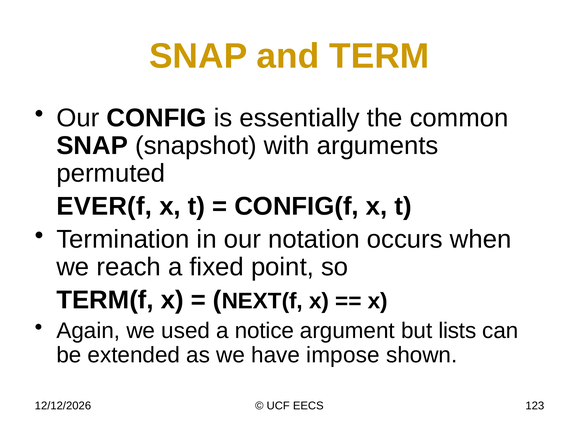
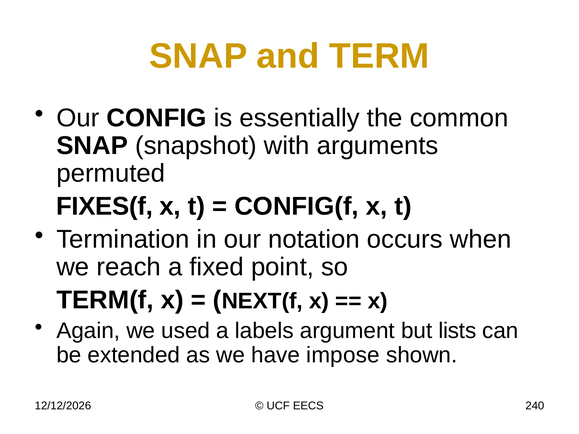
EVER(f: EVER(f -> FIXES(f (104, 207)
notice: notice -> labels (264, 331)
123: 123 -> 240 (535, 406)
